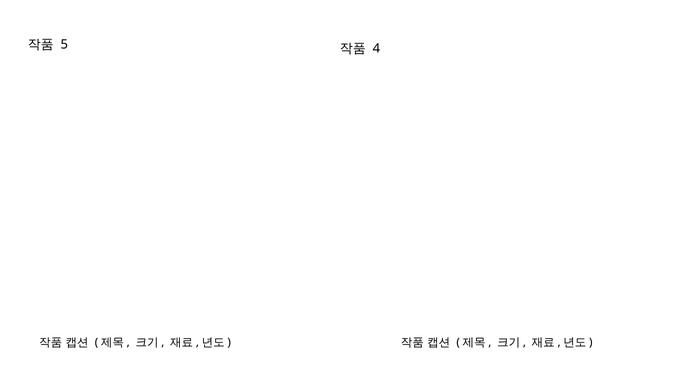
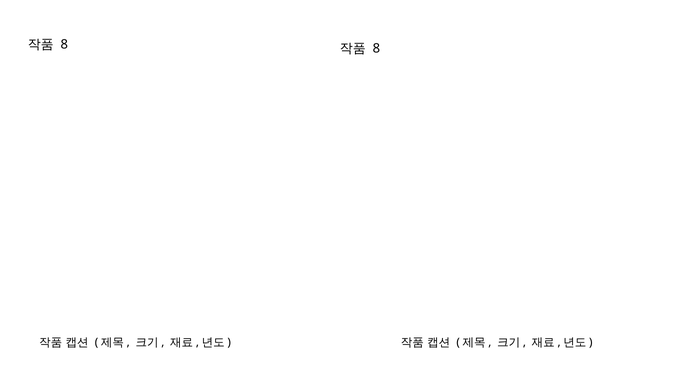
5: 5 -> 8 (64, 44)
4: 4 -> 8 (376, 48)
